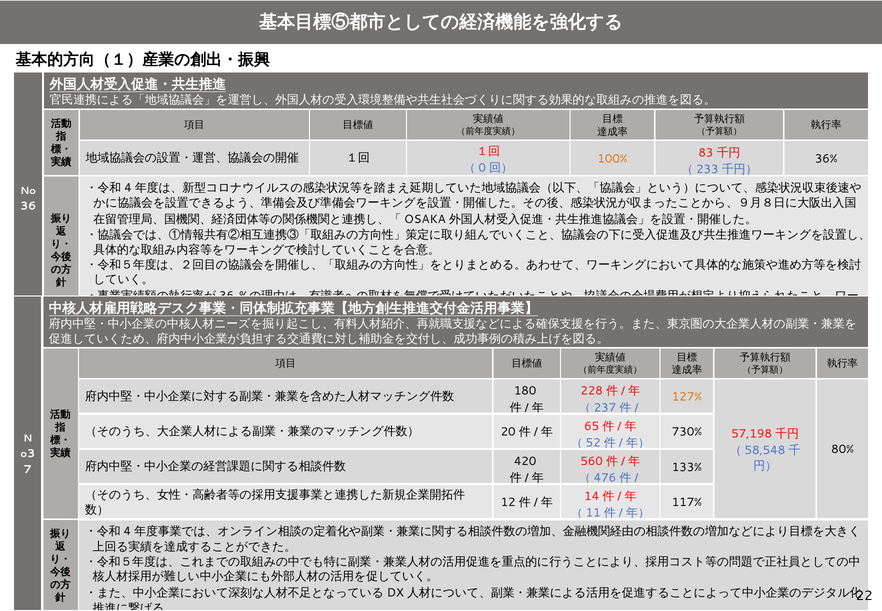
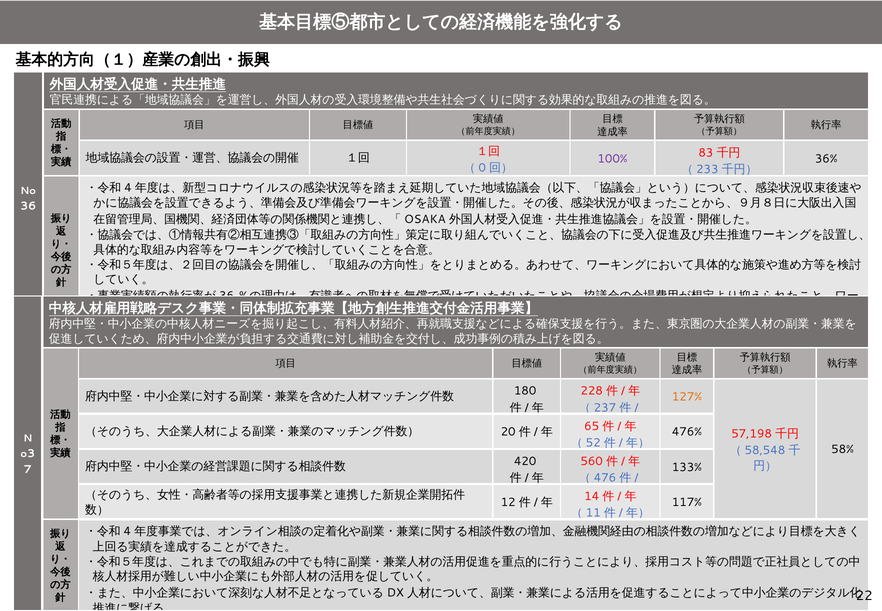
100% colour: orange -> purple (612, 159)
730%: 730% -> 476% (687, 432)
80%: 80% -> 58% (843, 449)
